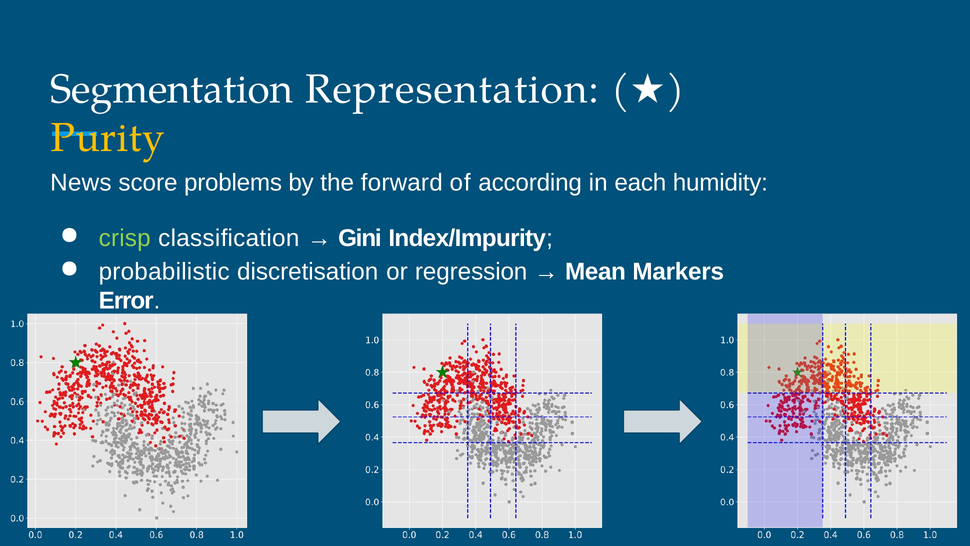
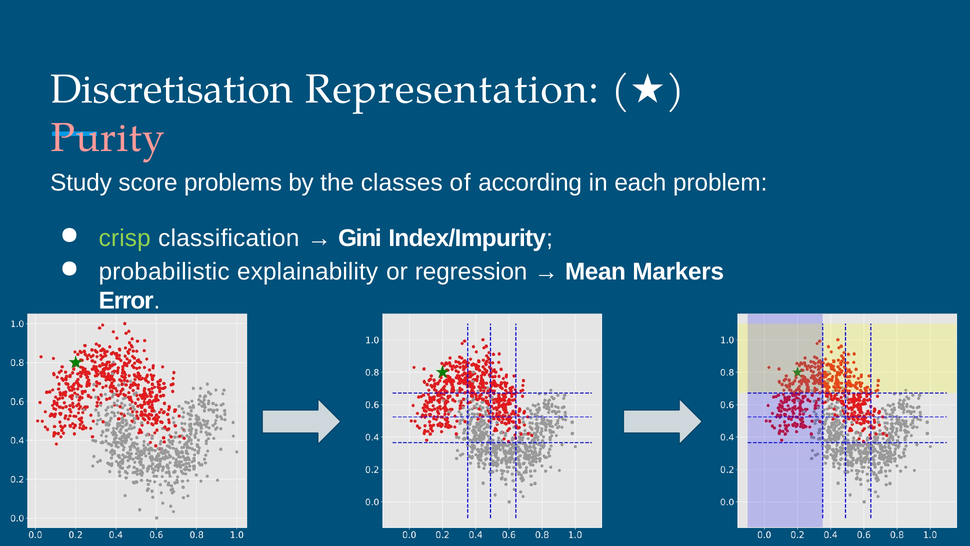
Segmentation: Segmentation -> Discretisation (172, 89)
Purity colour: yellow -> pink (108, 138)
News: News -> Study (81, 182)
forward: forward -> classes (402, 182)
humidity: humidity -> problem (720, 182)
discretisation: discretisation -> explainability (308, 271)
